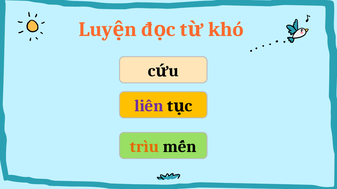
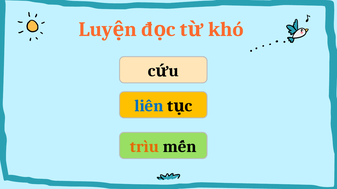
liên colour: purple -> blue (149, 106)
